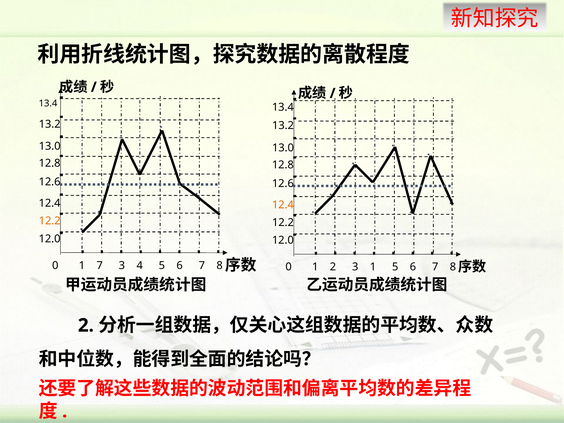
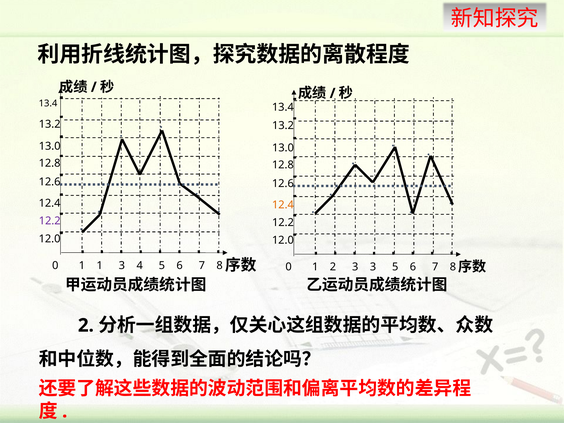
12.2 colour: orange -> purple (50, 221)
1 7: 7 -> 1 (100, 265)
3 1: 1 -> 3 (373, 267)
